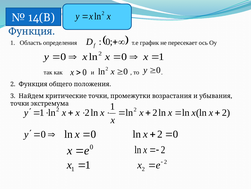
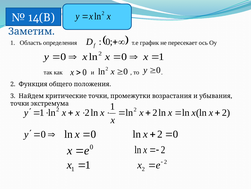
Функция: Функция -> Заметим (32, 31)
